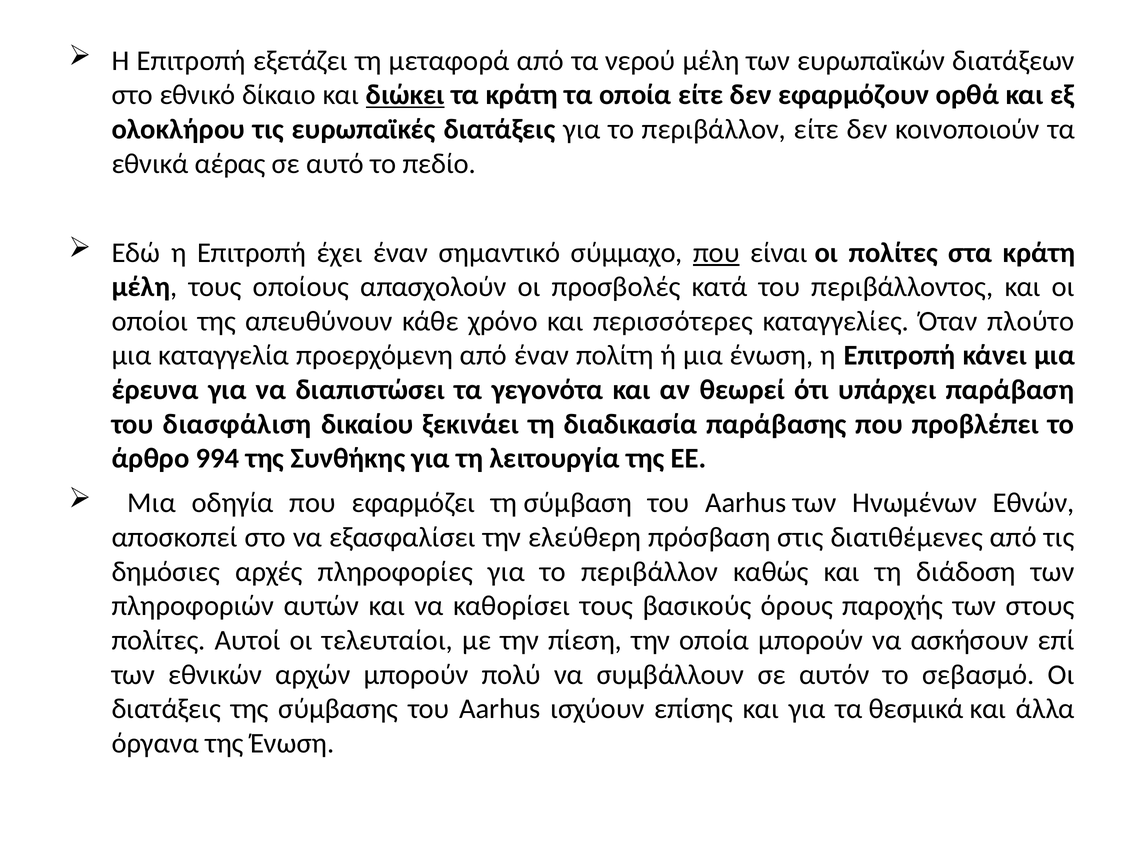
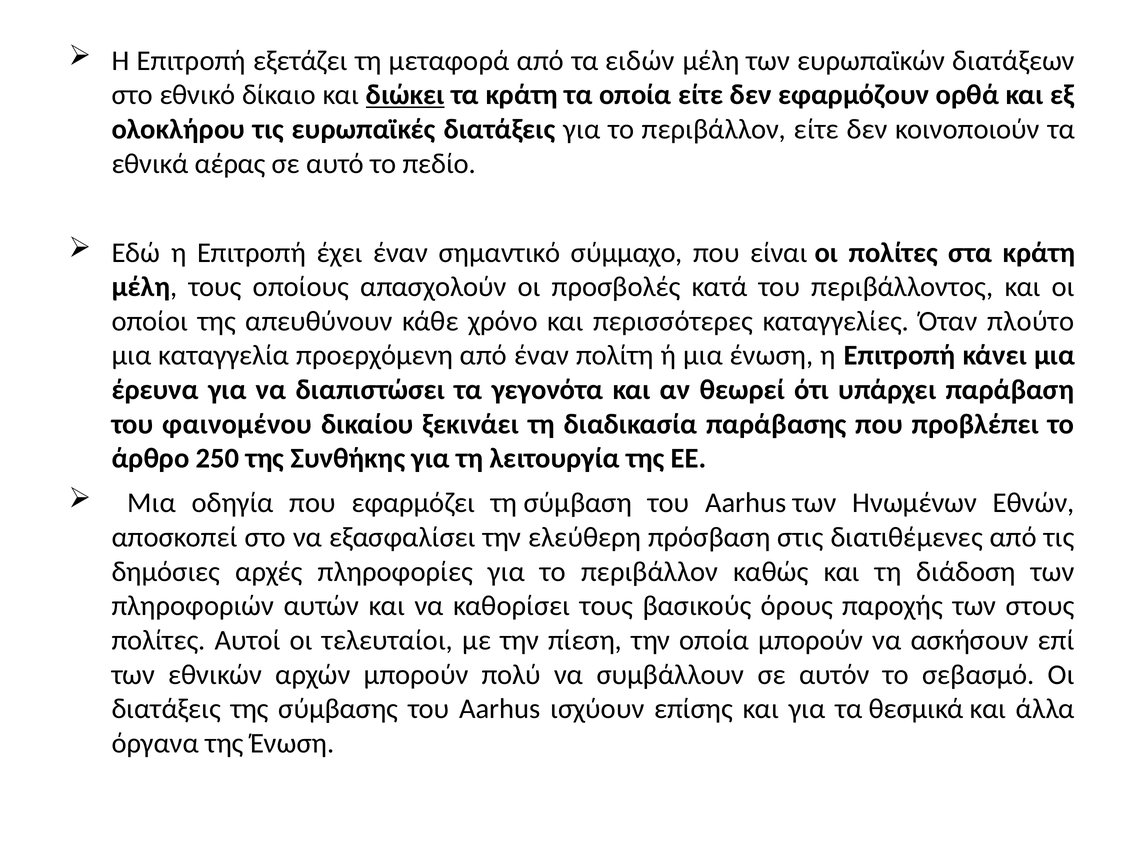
νερού: νερού -> ειδών (640, 61)
που underline: present -> none (716, 253)
διασφάλιση: διασφάλιση -> φαινομένου (237, 424)
994: 994 -> 250 (218, 459)
